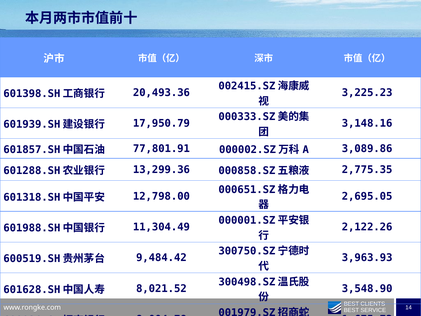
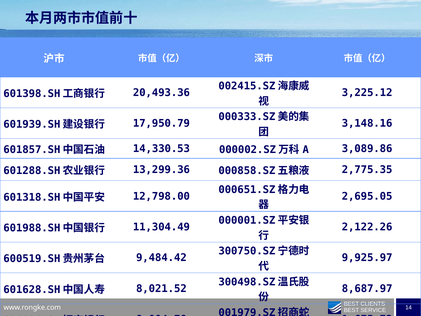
3,225.23: 3,225.23 -> 3,225.12 (367, 93)
77,801.91: 77,801.91 -> 14,330.53 (161, 149)
3,963.93: 3,963.93 -> 9,925.97 (367, 258)
3,548.90: 3,548.90 -> 8,687.97 (367, 288)
